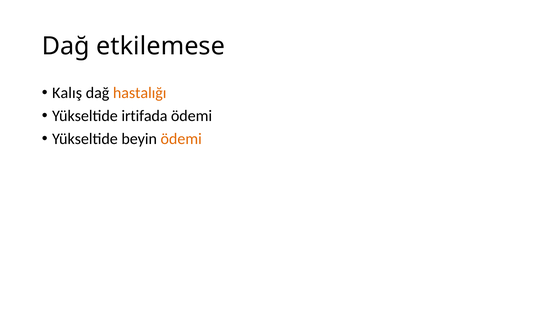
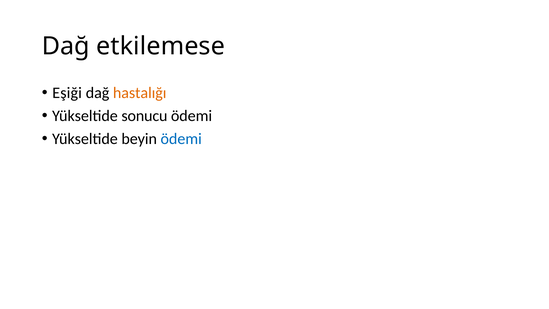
Kalış: Kalış -> Eşiği (67, 93)
irtifada: irtifada -> sonucu (144, 116)
ödemi colour: orange -> blue (181, 139)
